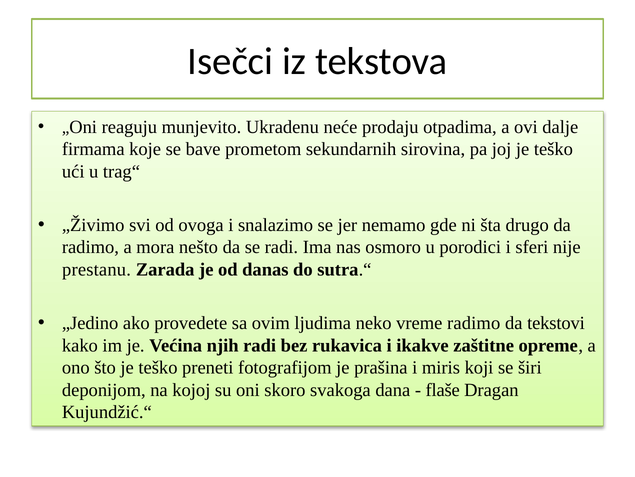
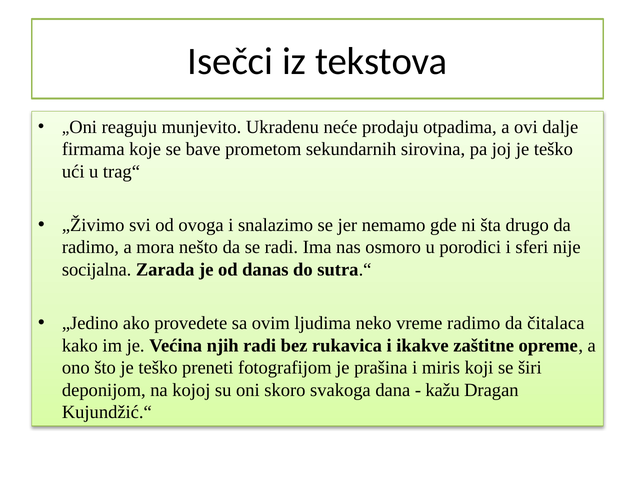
prestanu: prestanu -> socijalna (97, 269)
tekstovi: tekstovi -> čitalaca (556, 323)
flaše: flaše -> kažu (443, 389)
